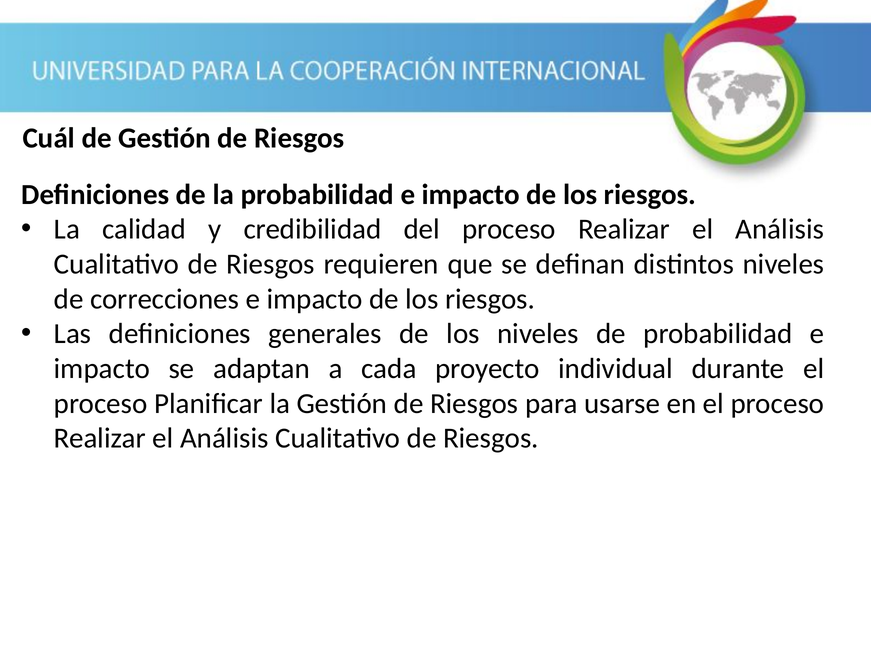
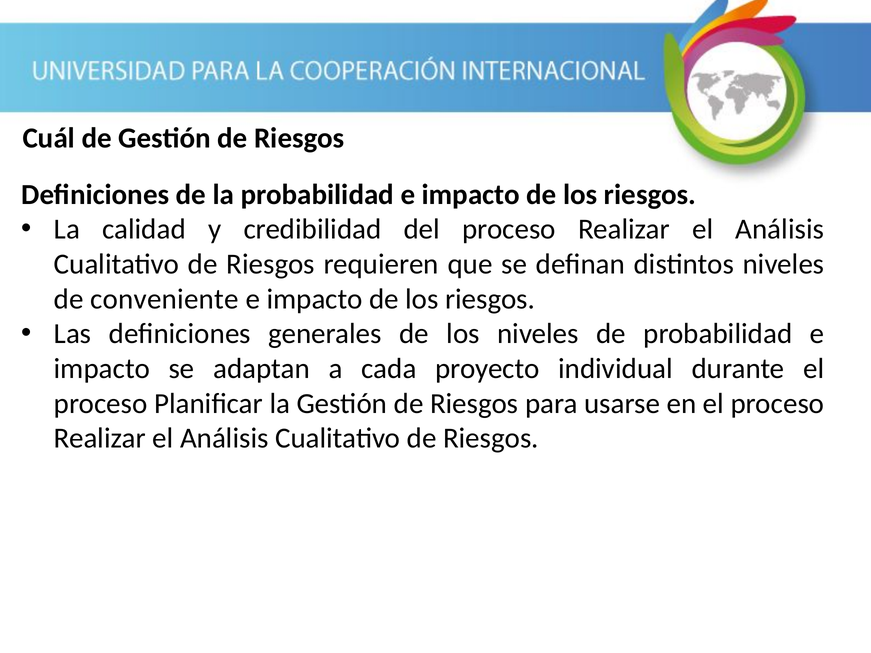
correcciones: correcciones -> conveniente (164, 299)
